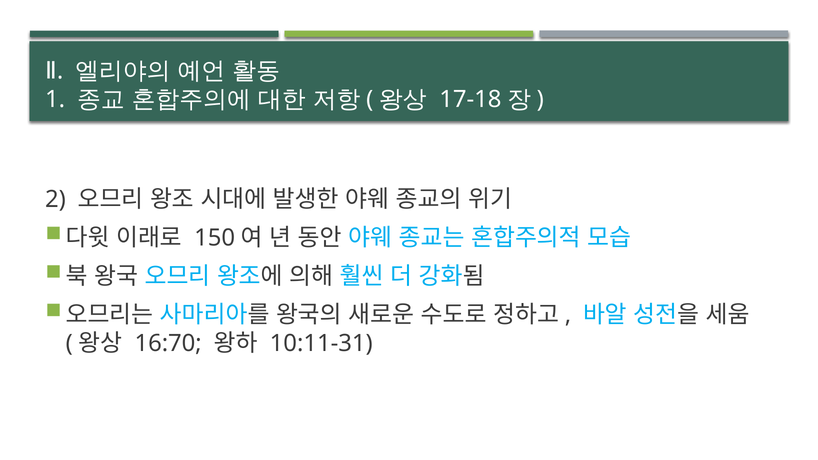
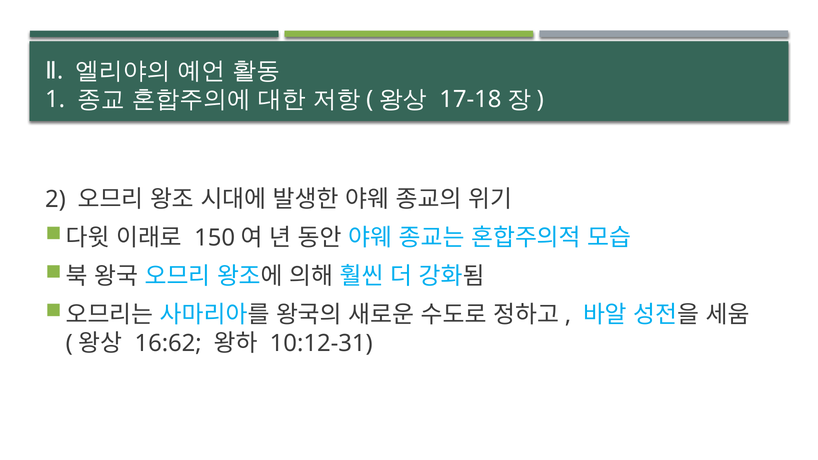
16:70: 16:70 -> 16:62 (168, 343)
10:11-31: 10:11-31 -> 10:12-31 (321, 343)
